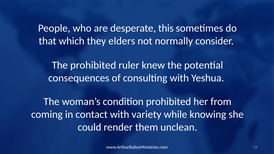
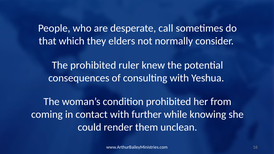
this: this -> call (166, 28)
variety: variety -> further (147, 115)
